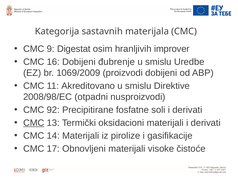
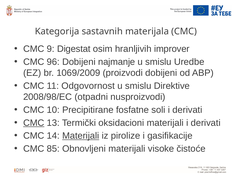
16: 16 -> 96 (53, 62)
đubrenje: đubrenje -> najmanje (117, 62)
Akreditovano: Akreditovano -> Odgovornost (88, 86)
92: 92 -> 10 (53, 110)
Materijali underline: none -> present (81, 136)
17: 17 -> 85 (53, 149)
